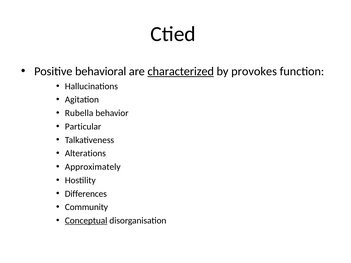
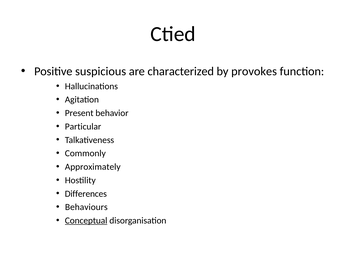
behavioral: behavioral -> suspicious (101, 71)
characterized underline: present -> none (181, 71)
Rubella: Rubella -> Present (79, 113)
Alterations: Alterations -> Commonly (85, 154)
Community: Community -> Behaviours (86, 207)
